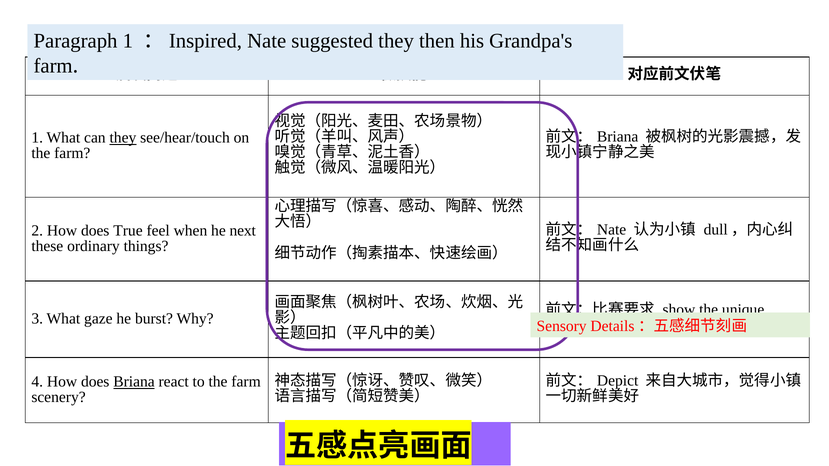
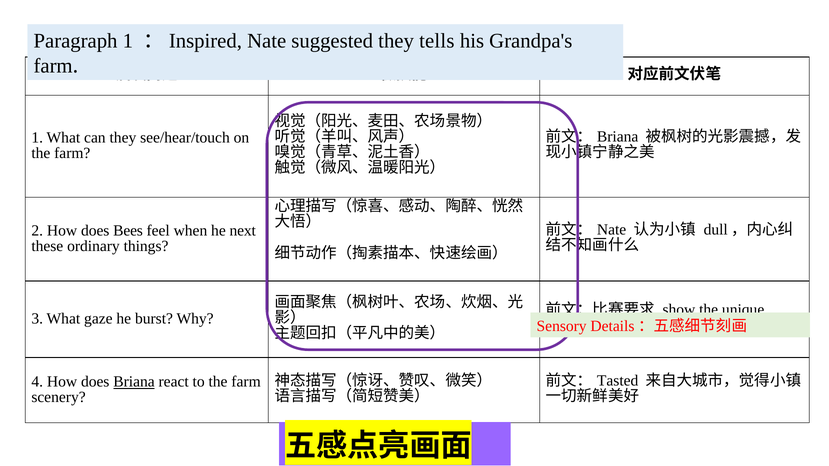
then: then -> tells (437, 41)
they underline: present -> none (123, 138)
True: True -> Bees (128, 231)
Depict: Depict -> Tasted (618, 381)
